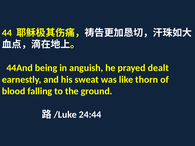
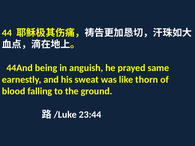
dealt: dealt -> same (158, 68)
24:44: 24:44 -> 23:44 (90, 115)
